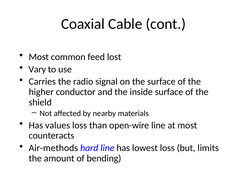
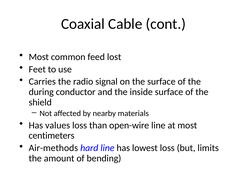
Vary: Vary -> Feet (37, 69)
higher: higher -> during (41, 92)
counteracts: counteracts -> centimeters (52, 136)
